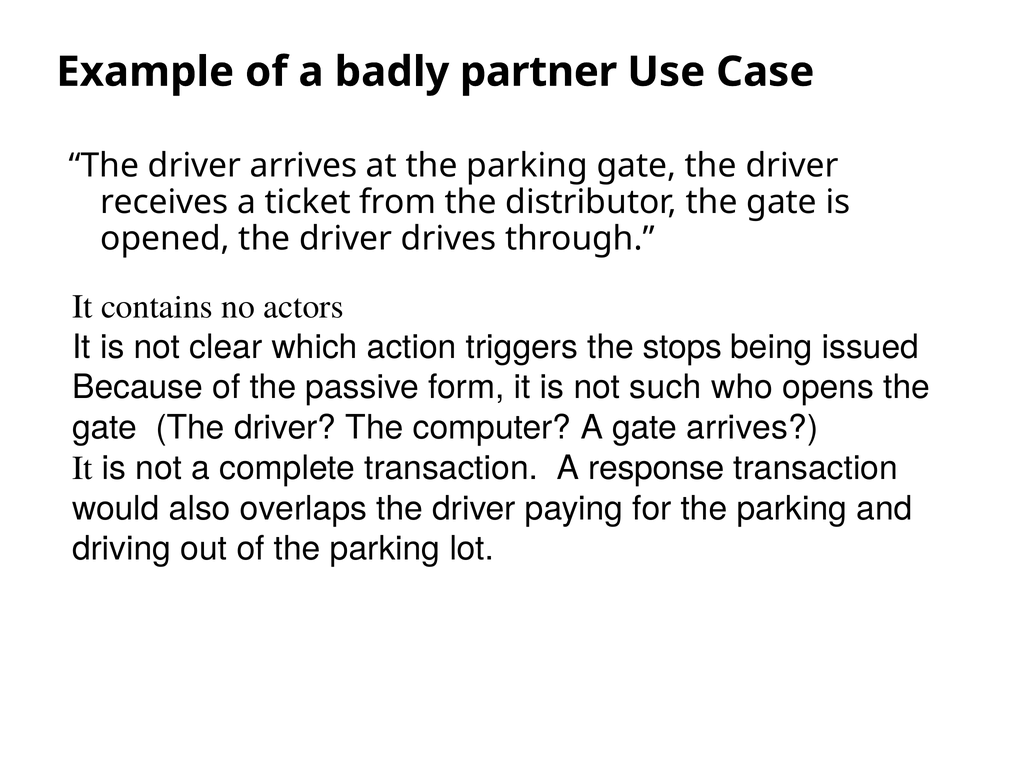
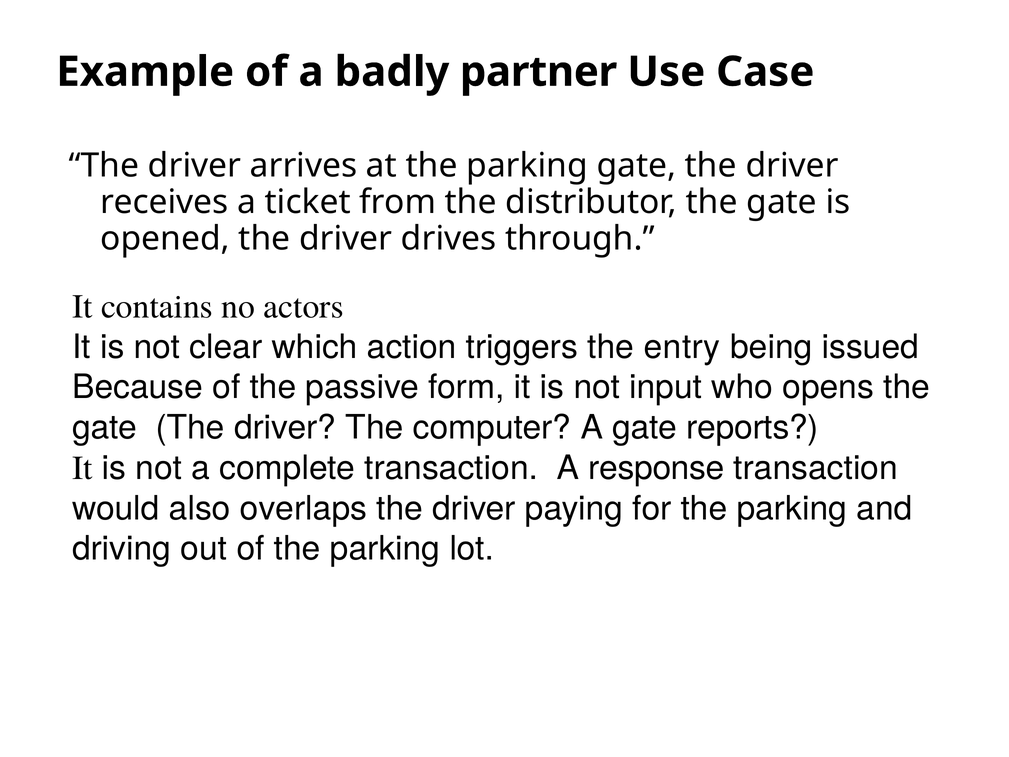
stops: stops -> entry (682, 347)
such: such -> input (666, 387)
gate arrives: arrives -> reports (753, 428)
